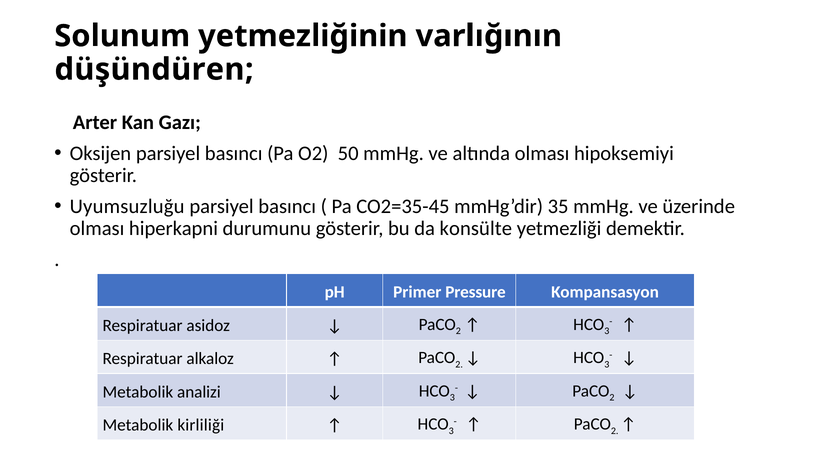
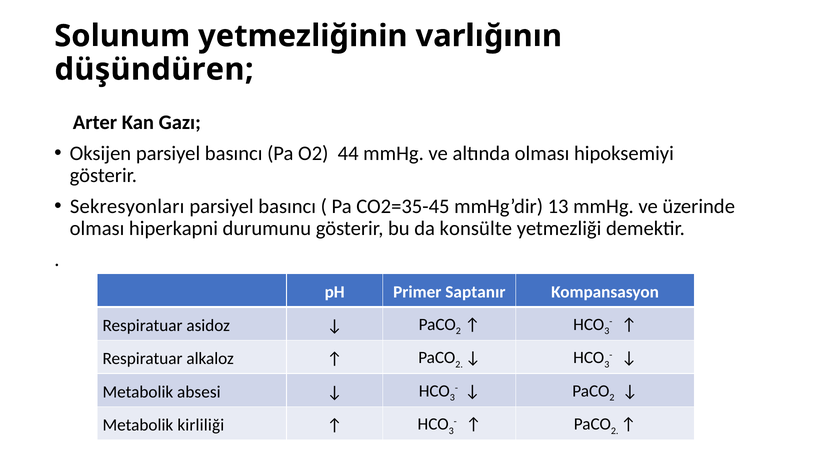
50: 50 -> 44 (348, 153)
Uyumsuzluğu: Uyumsuzluğu -> Sekresyonları (127, 206)
35: 35 -> 13 (558, 206)
Pressure: Pressure -> Saptanır (475, 292)
analizi: analizi -> absesi (199, 391)
